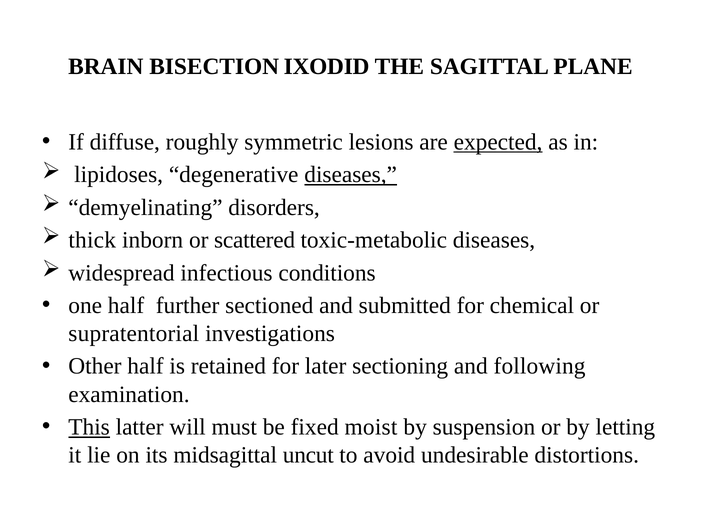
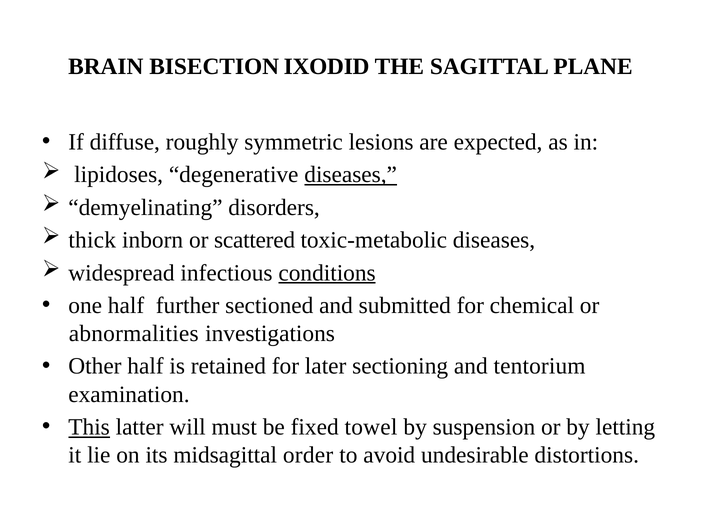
expected underline: present -> none (498, 142)
conditions underline: none -> present (327, 273)
supratentorial: supratentorial -> abnormalities (134, 333)
following: following -> tentorium (540, 366)
moist: moist -> towel (371, 427)
uncut: uncut -> order (308, 455)
